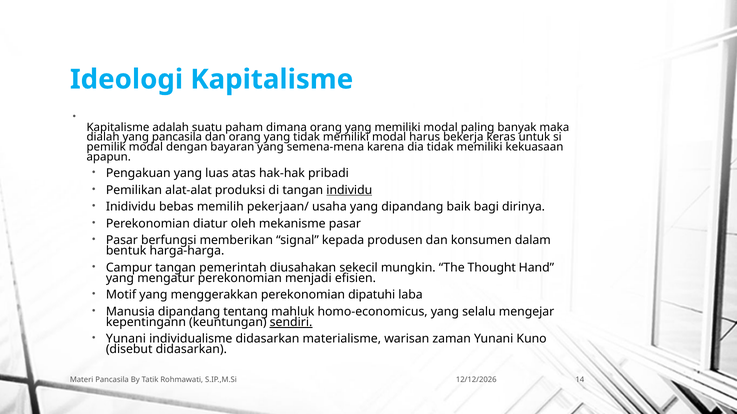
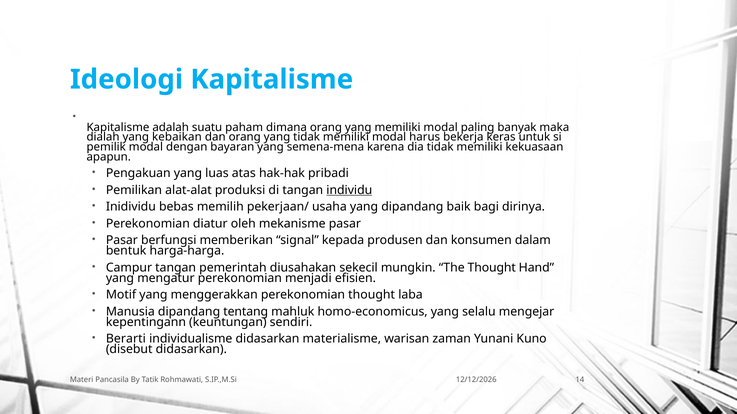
yang pancasila: pancasila -> kebaikan (177, 137)
perekonomian dipatuhi: dipatuhi -> thought (372, 295)
sendiri underline: present -> none (291, 323)
Yunani: Yunani -> Berarti (126, 339)
